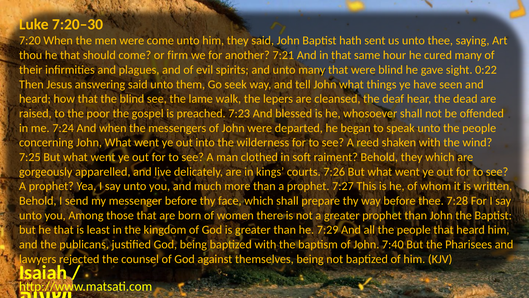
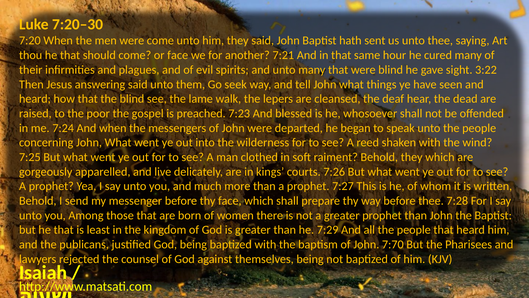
or firm: firm -> face (178, 55)
0:22: 0:22 -> 3:22 (486, 70)
7:40: 7:40 -> 7:70 (393, 244)
